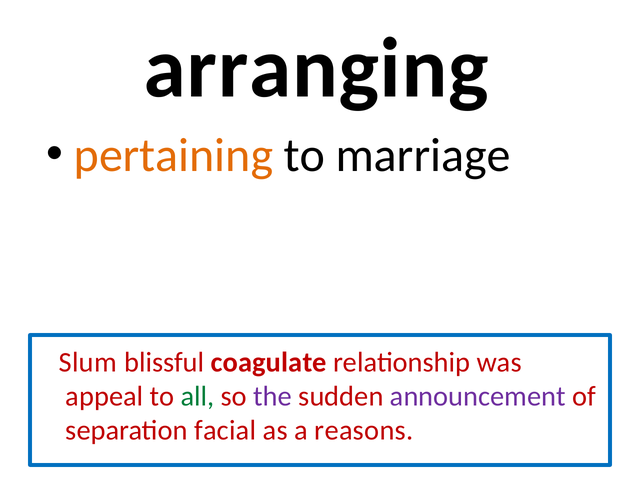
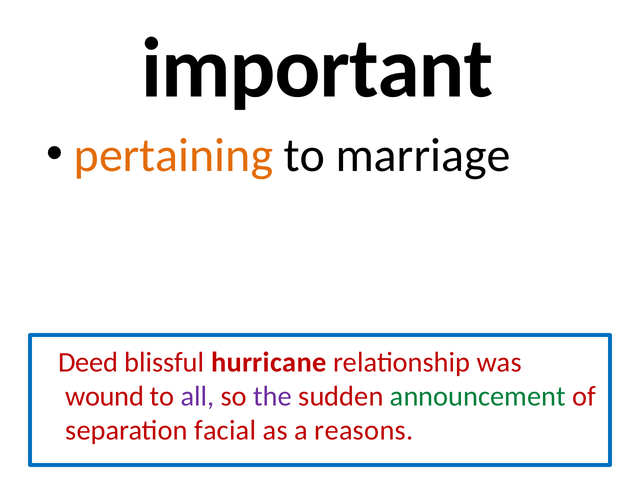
arranging: arranging -> important (317, 68)
Slum: Slum -> Deed (88, 362)
coagulate: coagulate -> hurricane (269, 362)
appeal: appeal -> wound (105, 396)
all colour: green -> purple (197, 396)
announcement colour: purple -> green (478, 396)
